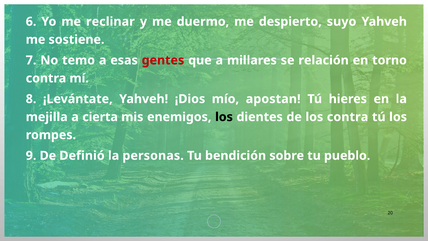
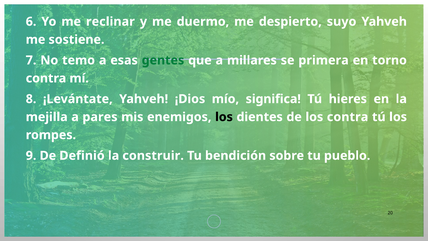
gentes colour: red -> green (163, 60)
relación: relación -> primera (324, 60)
apostan: apostan -> significa (273, 99)
cierta: cierta -> pares (100, 117)
personas: personas -> construir (153, 156)
